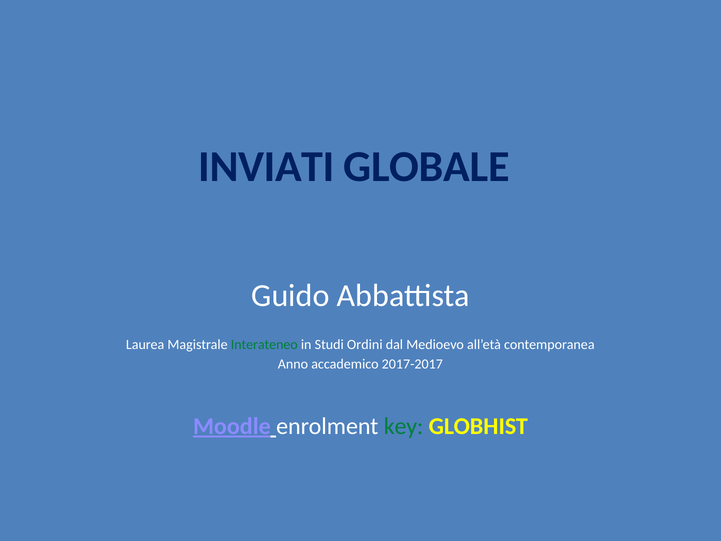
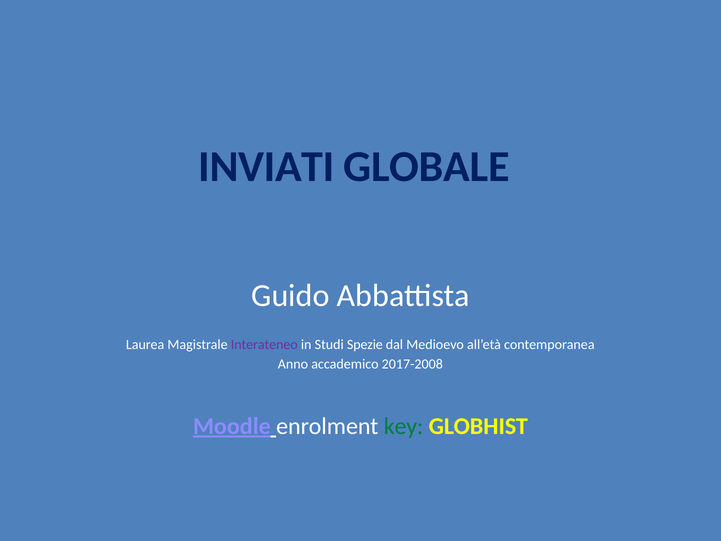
Interateneo colour: green -> purple (264, 344)
Ordini: Ordini -> Spezie (365, 344)
2017-2017: 2017-2017 -> 2017-2008 (412, 364)
